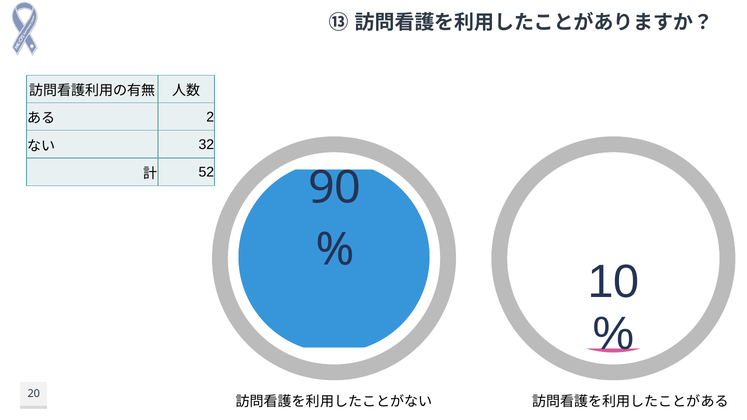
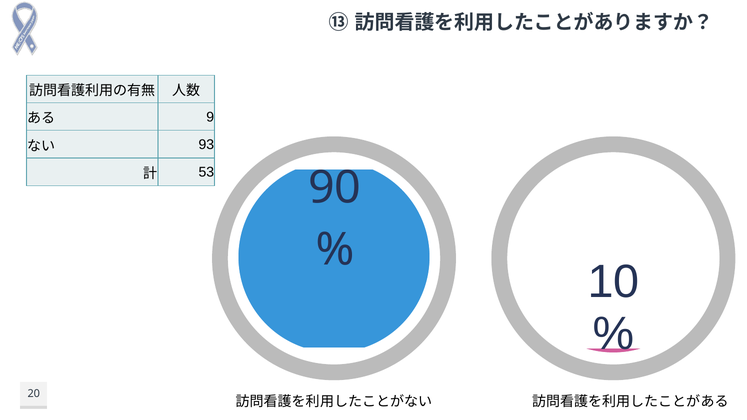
2: 2 -> 9 (210, 117)
32: 32 -> 93 (206, 145)
52: 52 -> 53 (206, 172)
